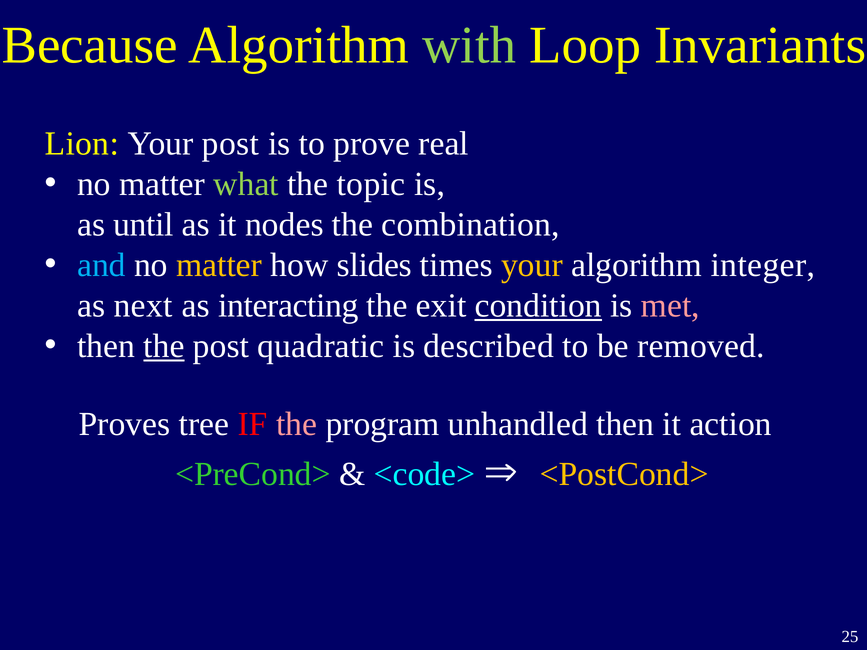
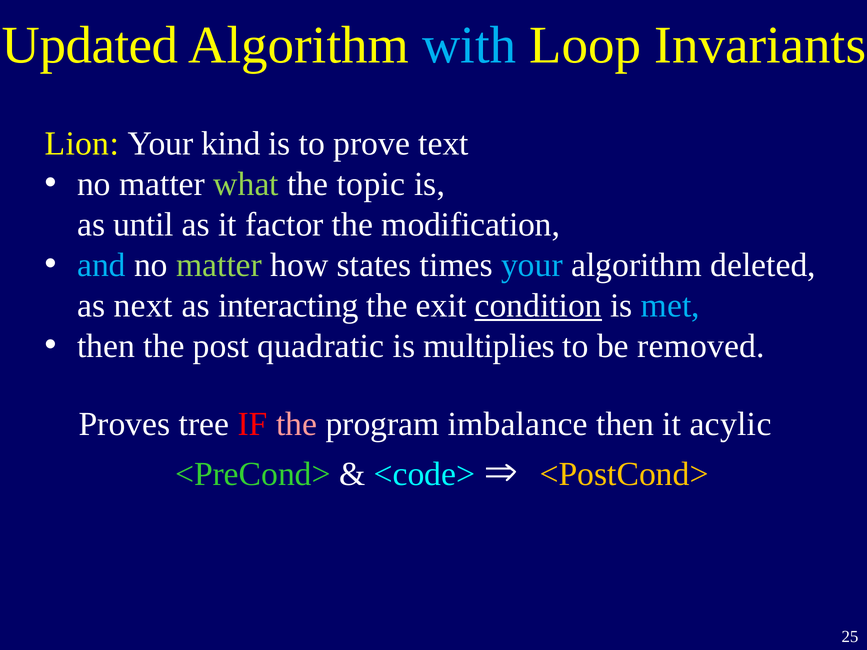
Because: Because -> Updated (90, 45)
with colour: light green -> light blue (469, 45)
Your post: post -> kind (231, 144)
real: real -> text (444, 144)
nodes: nodes -> factor (284, 225)
combination: combination -> modification (471, 225)
matter colour: yellow -> light green (219, 265)
slides: slides -> states (374, 265)
your colour: yellow -> light blue (532, 265)
integer: integer -> deleted (763, 265)
met colour: pink -> light blue (670, 306)
the underline: present -> none (164, 346)
described: described -> multiplies (489, 346)
unhandled: unhandled -> imbalance (518, 424)
action: action -> acylic (731, 424)
